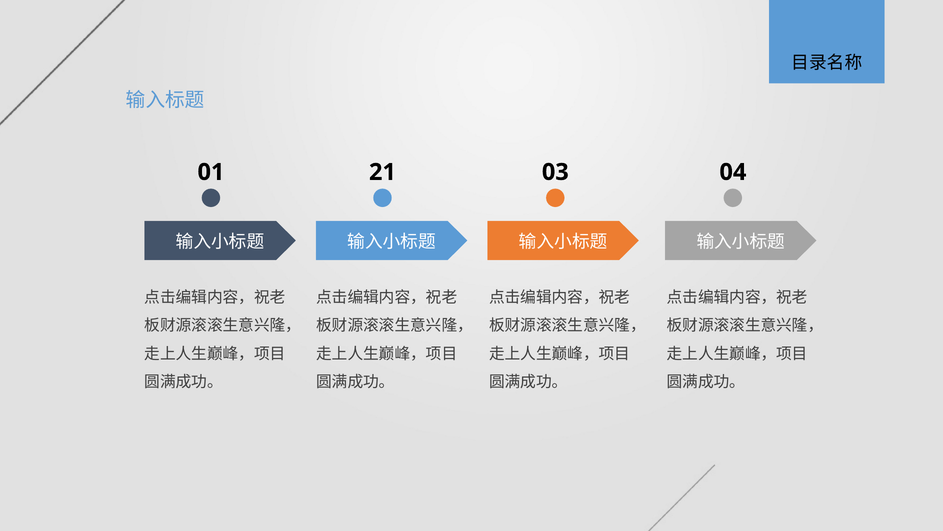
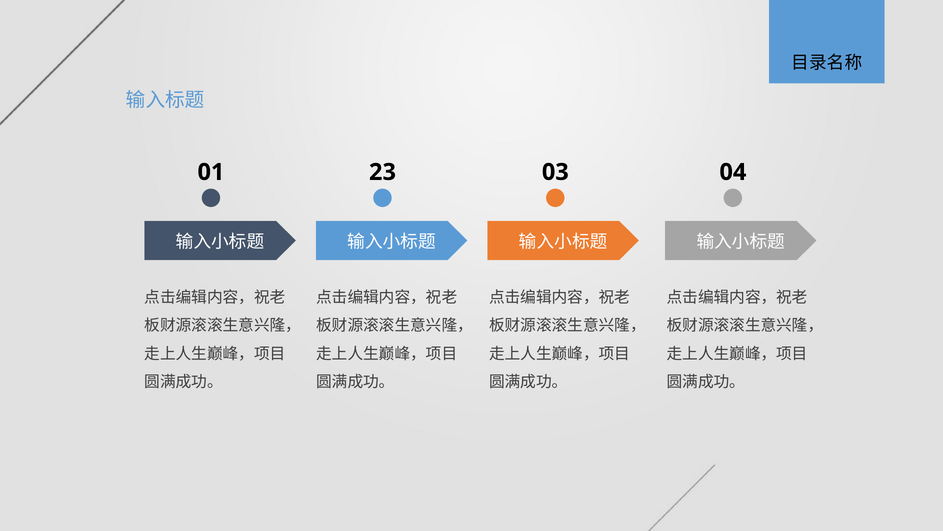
21: 21 -> 23 (382, 172)
